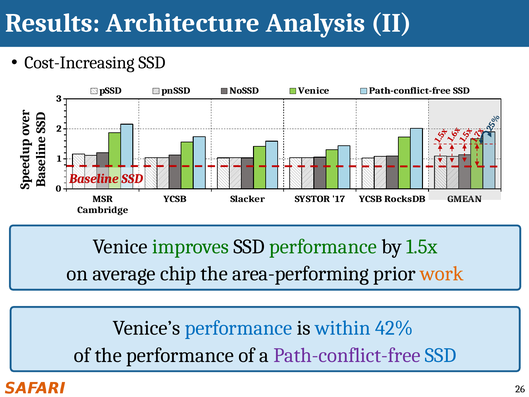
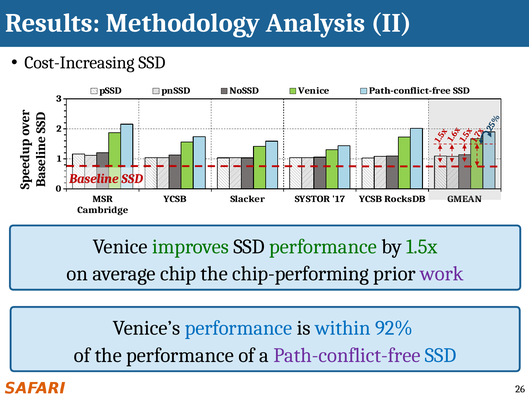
Architecture: Architecture -> Methodology (183, 23)
area-performing: area-performing -> chip-performing (301, 274)
work colour: orange -> purple (442, 274)
42%: 42% -> 92% (394, 328)
